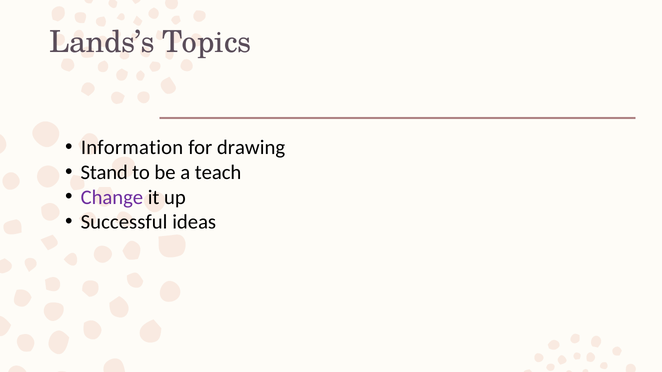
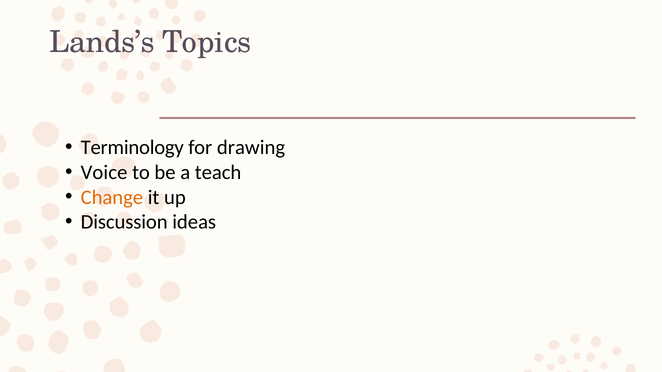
Information: Information -> Terminology (132, 148)
Stand: Stand -> Voice (104, 173)
Change colour: purple -> orange (112, 197)
Successful: Successful -> Discussion (124, 222)
